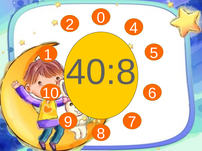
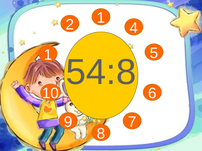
2 0: 0 -> 1 (101, 18)
40:8: 40:8 -> 54:8 (101, 72)
